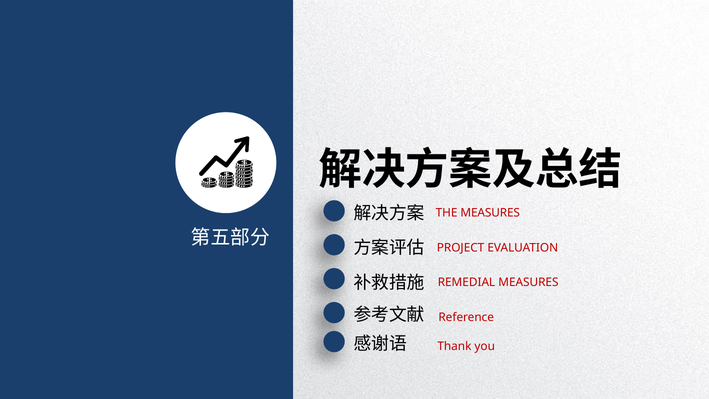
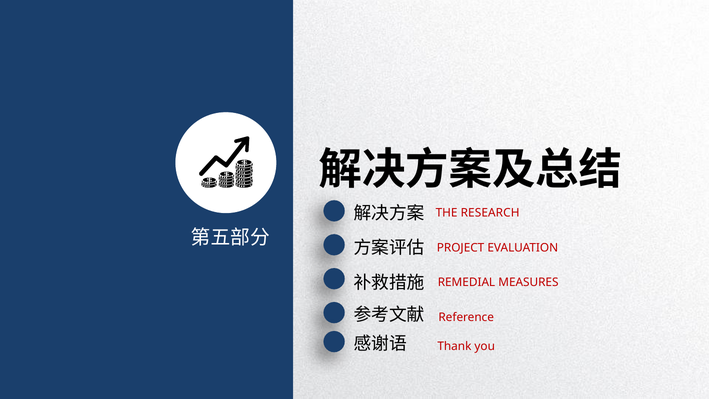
THE MEASURES: MEASURES -> RESEARCH (490, 213)
